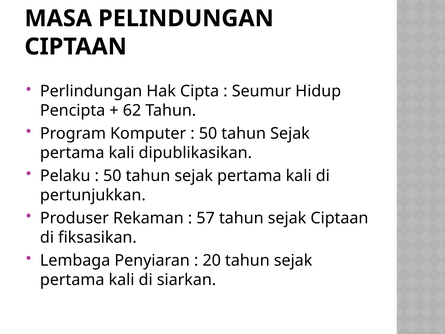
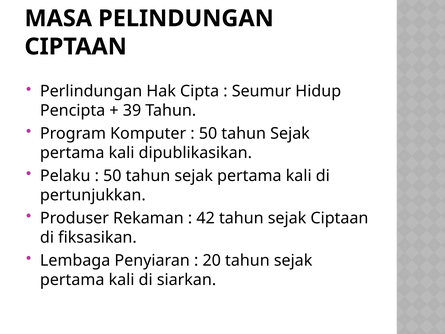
62: 62 -> 39 (132, 111)
57: 57 -> 42 (206, 218)
